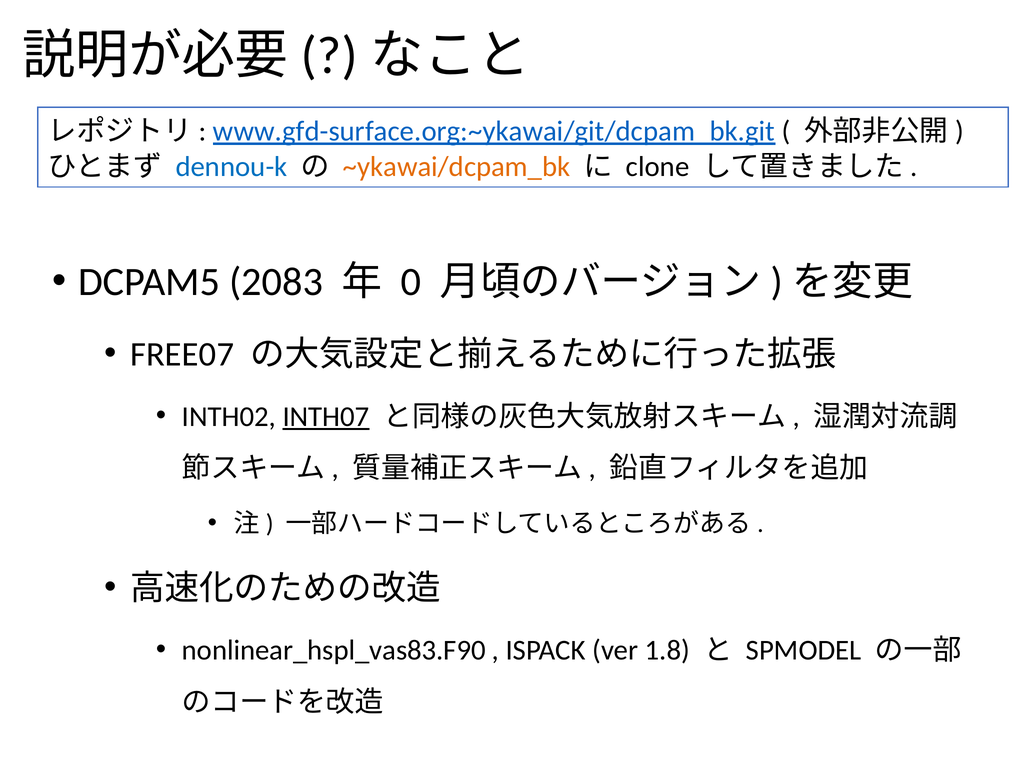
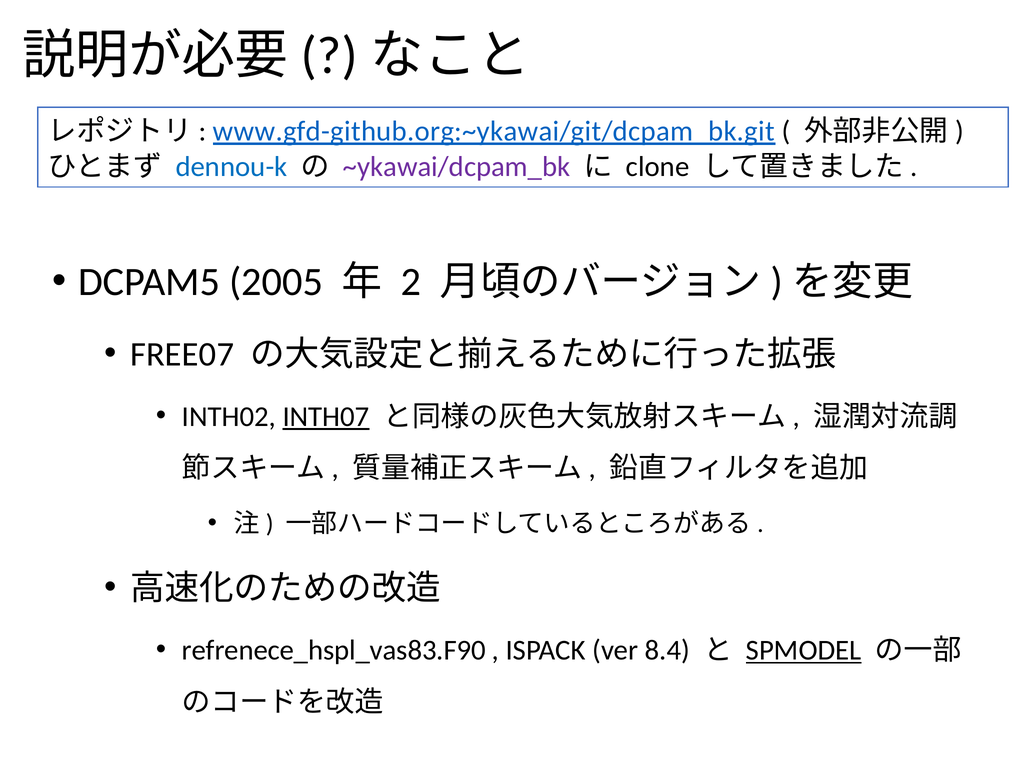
www.gfd-surface.org:~ykawai/git/dcpam_bk.git: www.gfd-surface.org:~ykawai/git/dcpam_bk.git -> www.gfd-github.org:~ykawai/git/dcpam_bk.git (494, 131)
~ykawai/dcpam_bk colour: orange -> purple (457, 167)
2083: 2083 -> 2005 (276, 282)
0: 0 -> 2 (411, 282)
nonlinear_hspl_vas83.F90: nonlinear_hspl_vas83.F90 -> refrenece_hspl_vas83.F90 (334, 650)
1.8: 1.8 -> 8.4 (667, 650)
SPMODEL underline: none -> present (804, 650)
